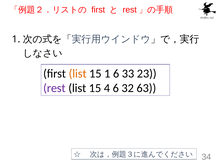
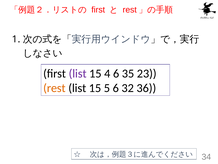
list colour: orange -> purple (78, 73)
15 1: 1 -> 4 (107, 73)
33: 33 -> 35 (128, 73)
rest colour: purple -> orange (54, 88)
4: 4 -> 5 (107, 88)
63: 63 -> 36 (146, 88)
